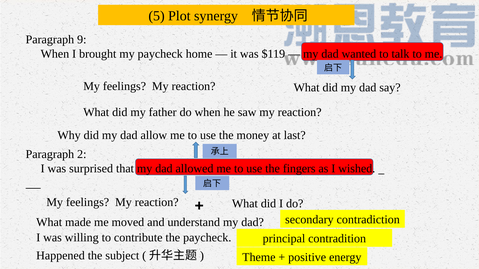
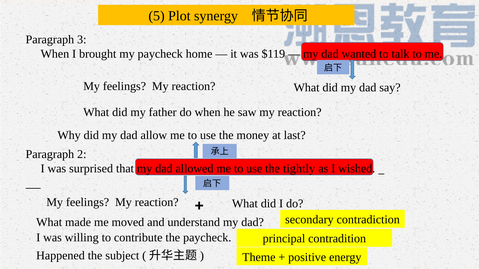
9: 9 -> 3 (82, 40)
fingers: fingers -> tightly (299, 169)
